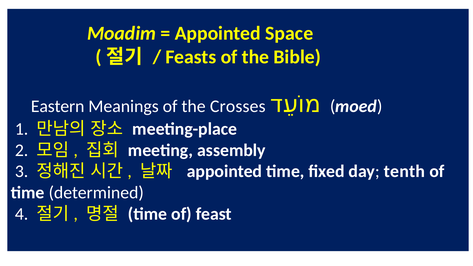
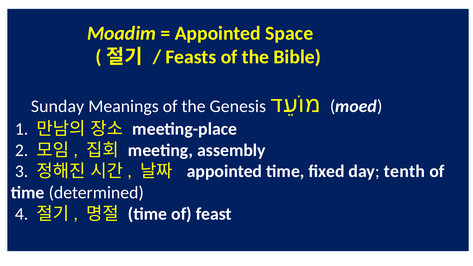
Eastern: Eastern -> Sunday (58, 106)
Crosses: Crosses -> Genesis (238, 106)
